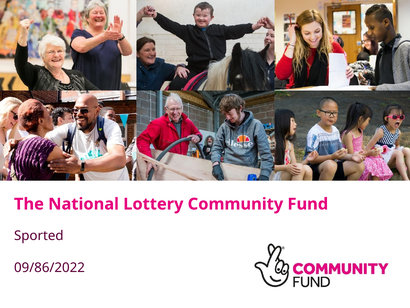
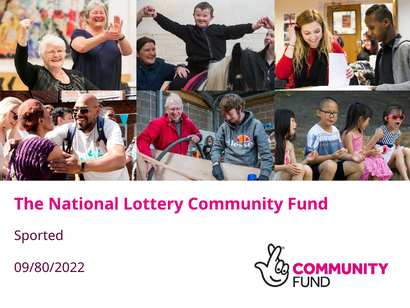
09/86/2022: 09/86/2022 -> 09/80/2022 (49, 267)
